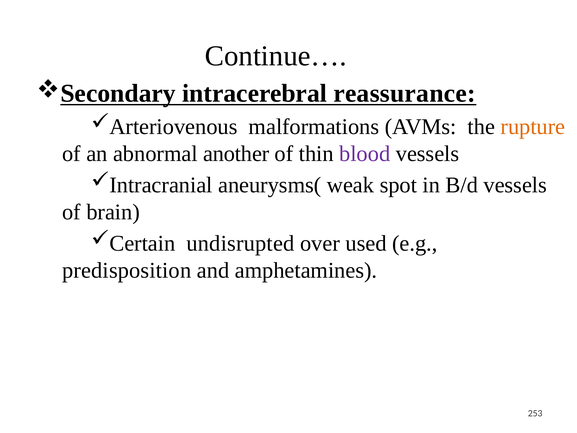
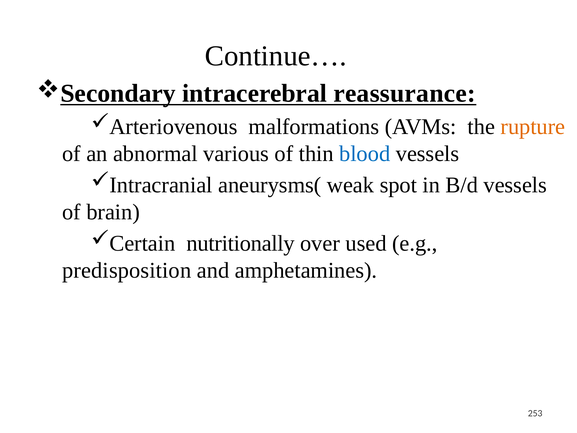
another: another -> various (236, 154)
blood colour: purple -> blue (365, 154)
undisrupted: undisrupted -> nutritionally (241, 243)
